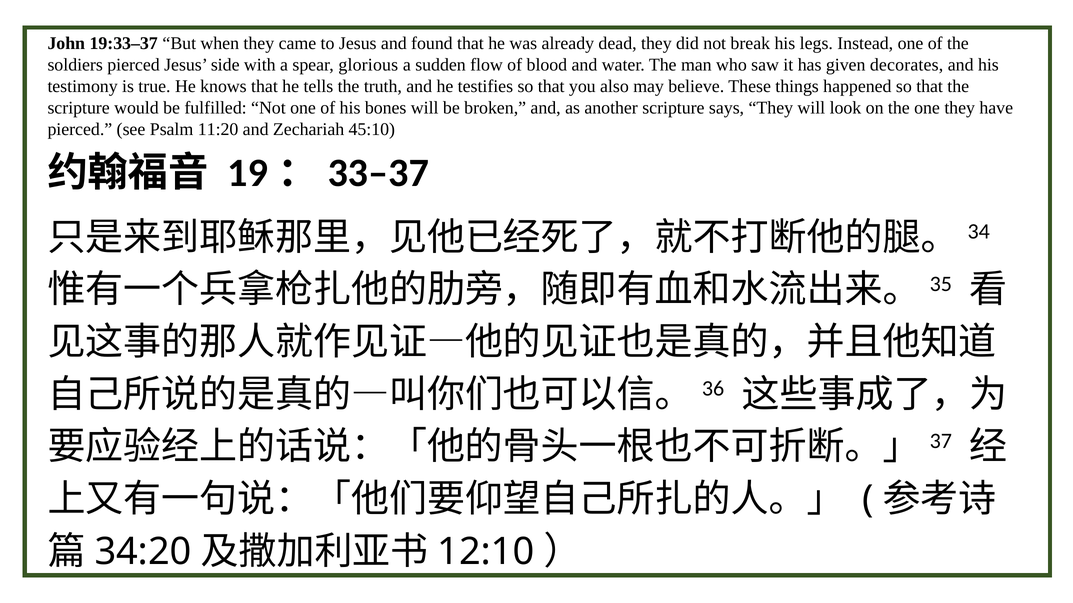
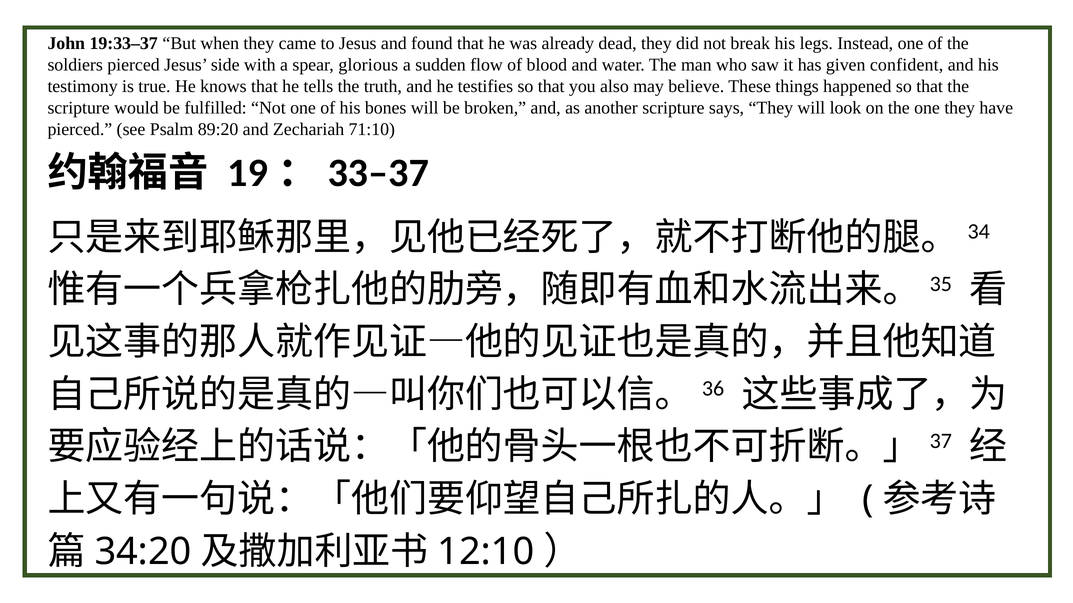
decorates: decorates -> confident (907, 65)
11:20: 11:20 -> 89:20 (218, 129)
45:10: 45:10 -> 71:10 (372, 129)
